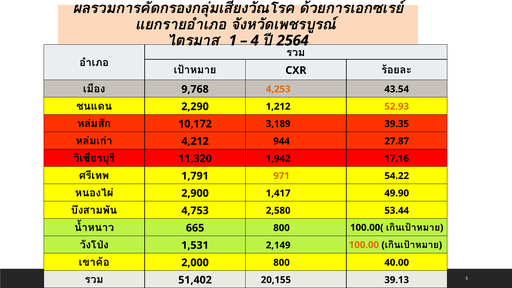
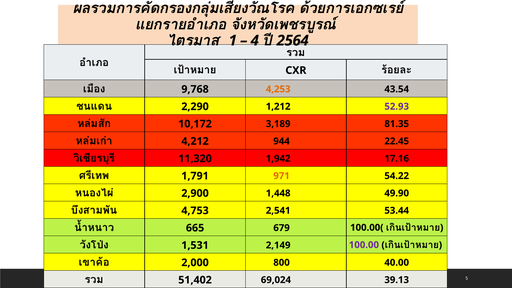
52.93 colour: orange -> purple (397, 106)
39.35: 39.35 -> 81.35 (397, 124)
27.87: 27.87 -> 22.45 (397, 141)
1,417: 1,417 -> 1,448 (278, 193)
2,580: 2,580 -> 2,541 (278, 211)
800: 800 -> 679 (282, 228)
100.00 colour: orange -> purple (364, 245)
20,155: 20,155 -> 69,024 (276, 280)
